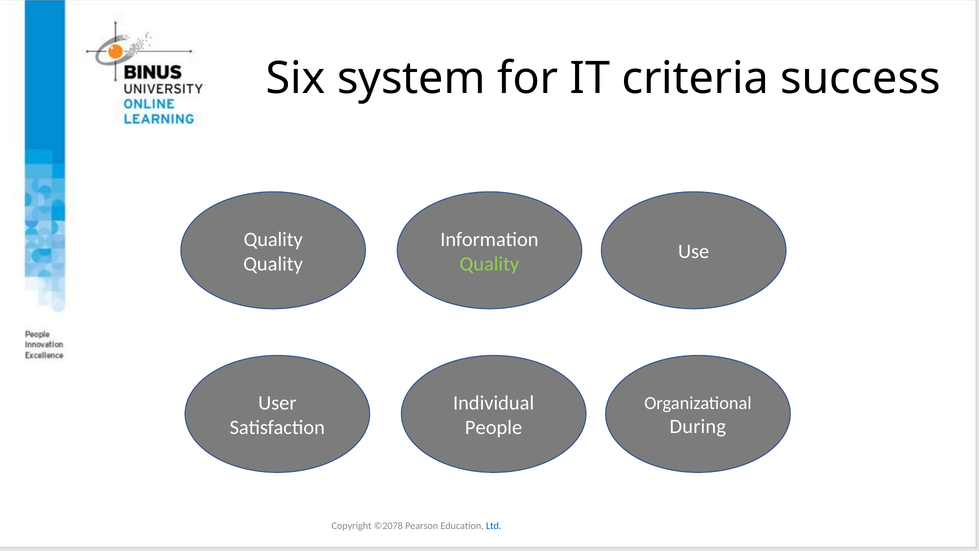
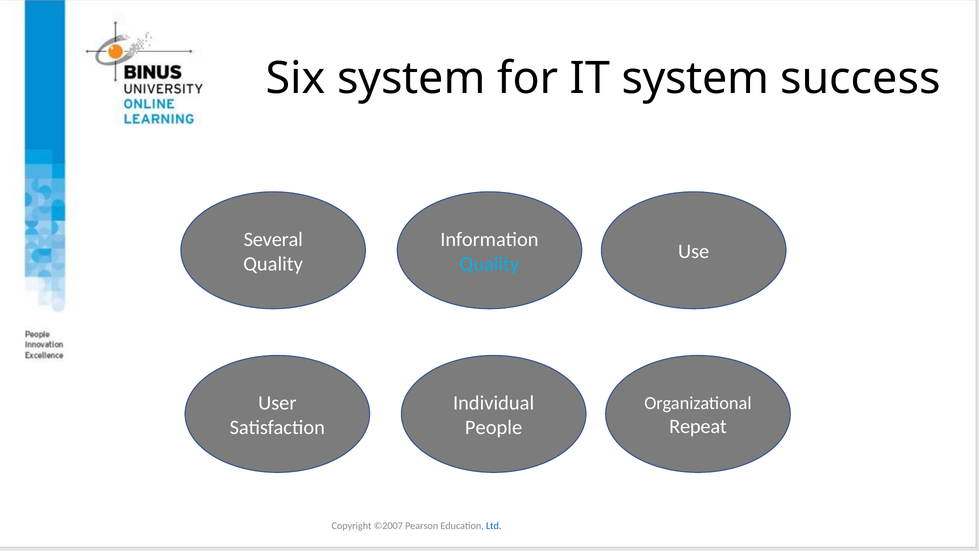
IT criteria: criteria -> system (695, 78)
Quality: Quality -> Several (273, 239)
Quality colour: light green -> light blue (489, 264)
During: During -> Repeat (698, 426)
©2078: ©2078 -> ©2007 (388, 526)
